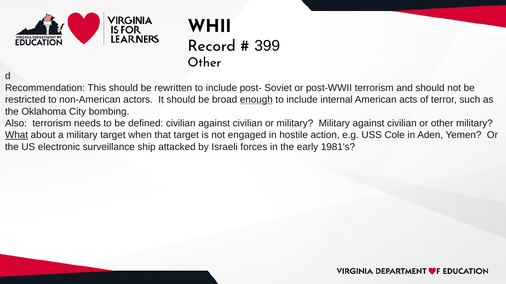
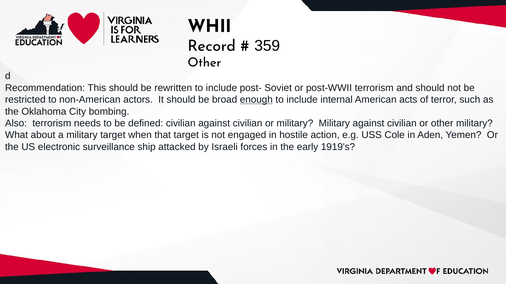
399: 399 -> 359 (267, 46)
What underline: present -> none (17, 135)
1981's: 1981's -> 1919's (338, 147)
